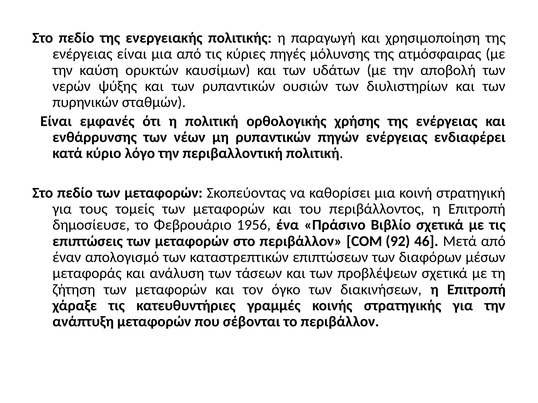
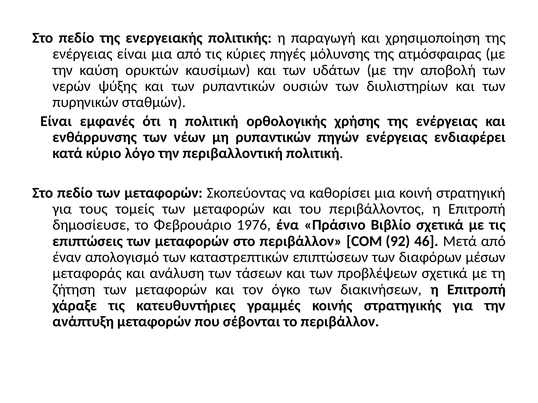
1956: 1956 -> 1976 (254, 225)
